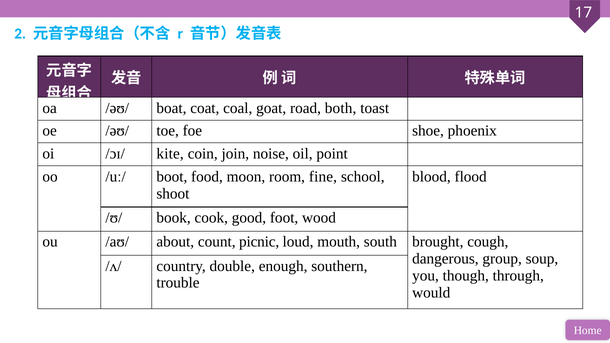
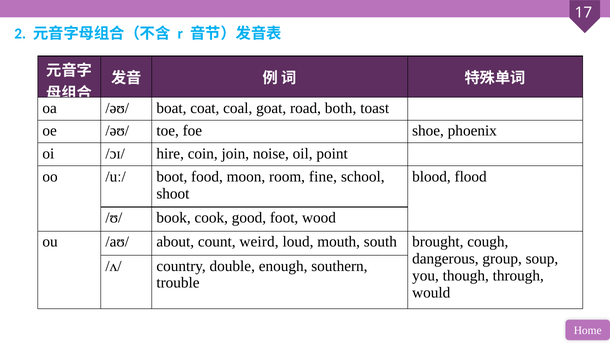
kite: kite -> hire (170, 154)
picnic: picnic -> weird (259, 242)
